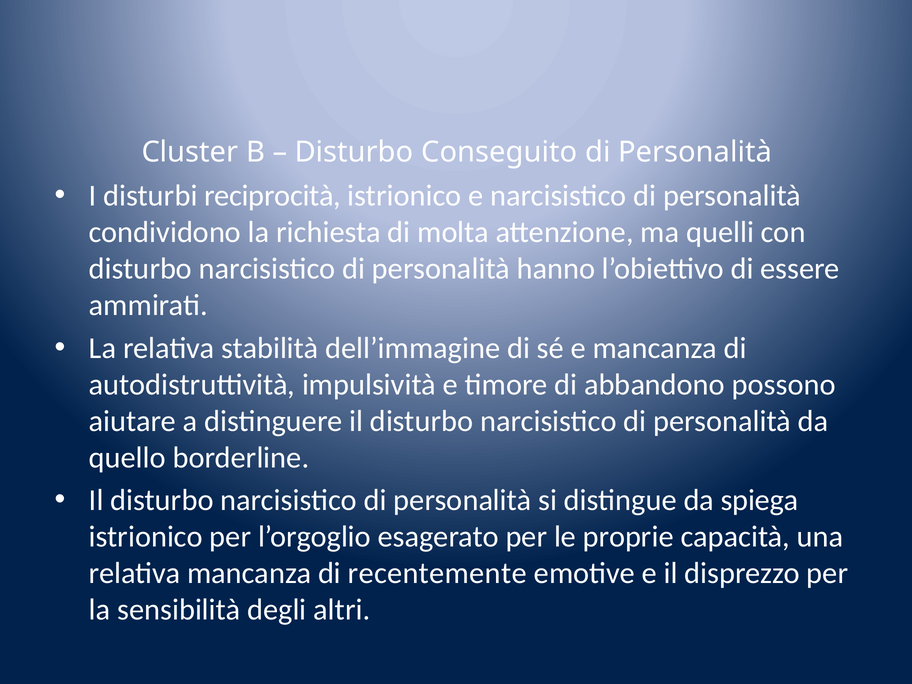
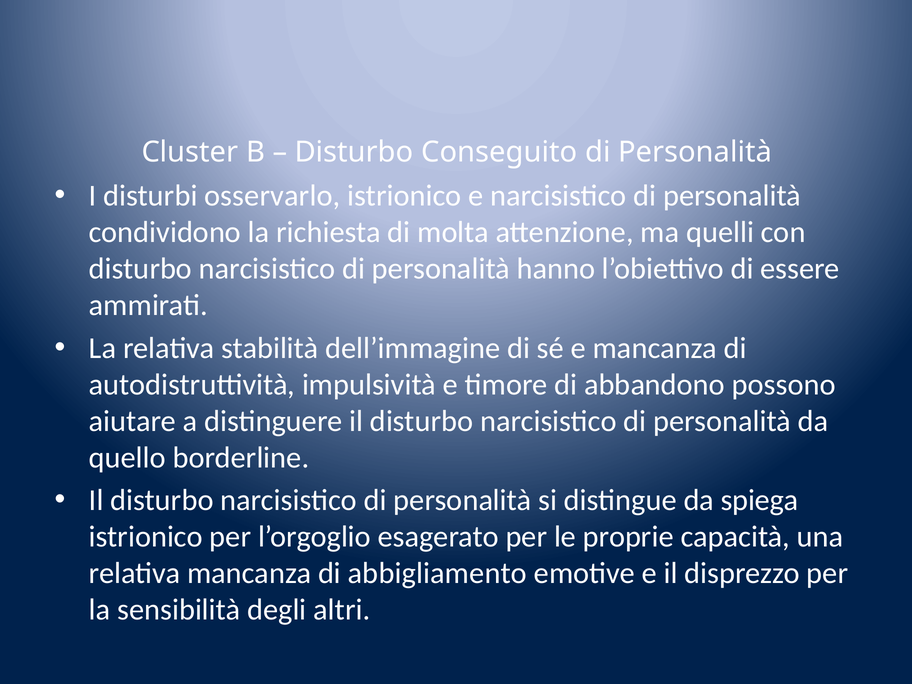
reciprocità: reciprocità -> osservarlo (272, 196)
recentemente: recentemente -> abbigliamento (437, 573)
